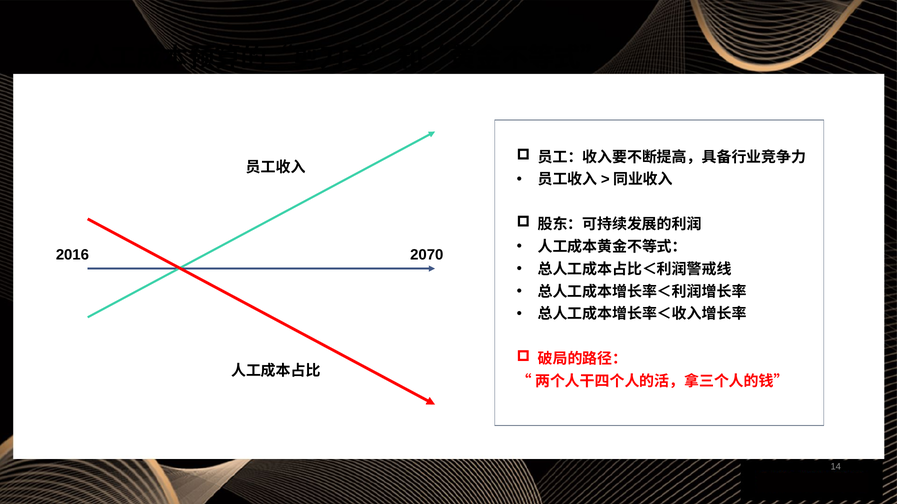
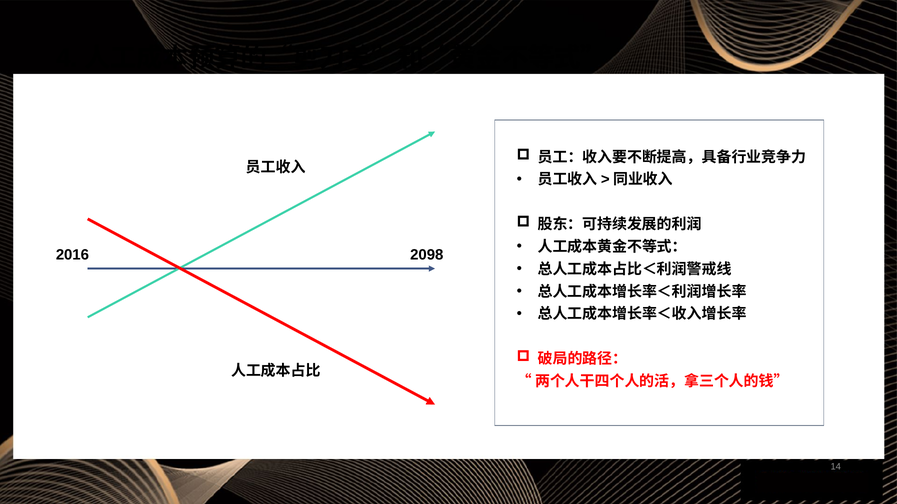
2070: 2070 -> 2098 (427, 255)
